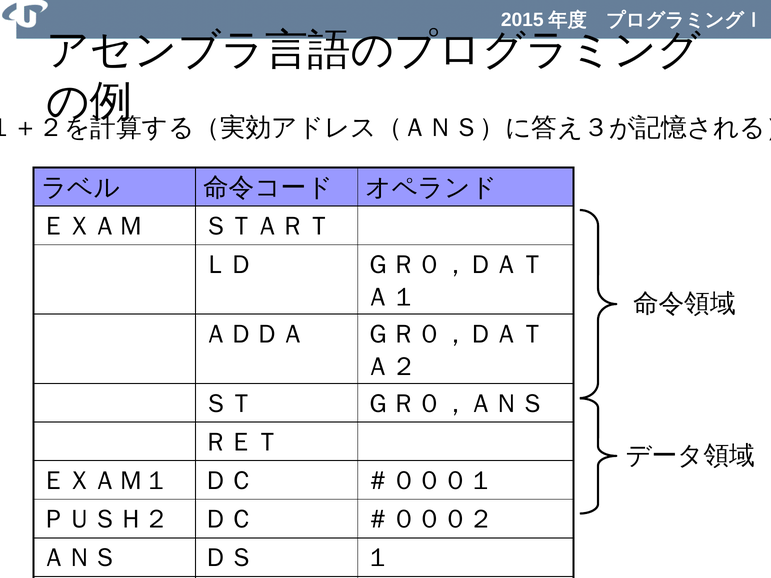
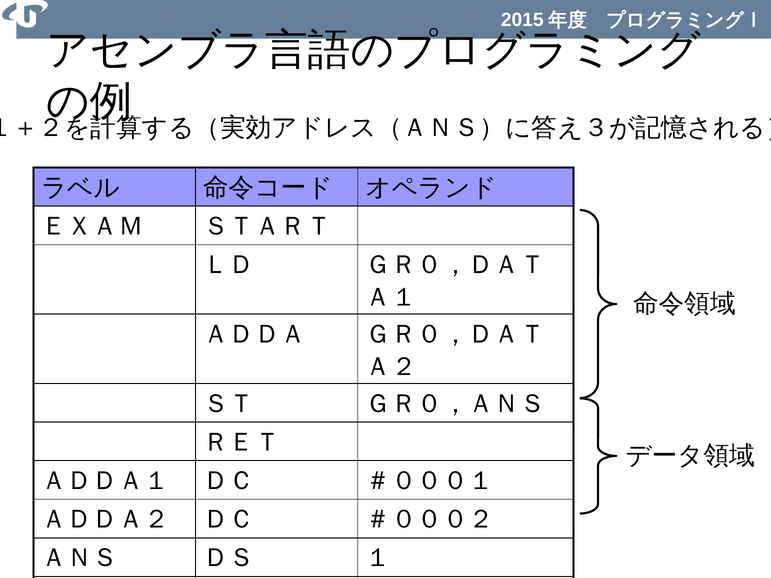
ＥＸＡＭ１: ＥＸＡＭ１ -> ＡＤＤＡ１ (105, 481)
ＰＵＳＨ２: ＰＵＳＨ２ -> ＡＤＤＡ２ (105, 520)
